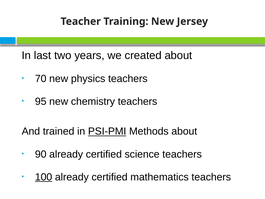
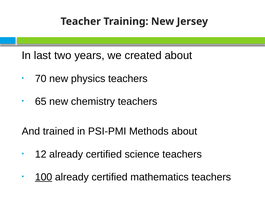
95: 95 -> 65 (41, 101)
PSI-PMI underline: present -> none (107, 131)
90: 90 -> 12 (41, 154)
